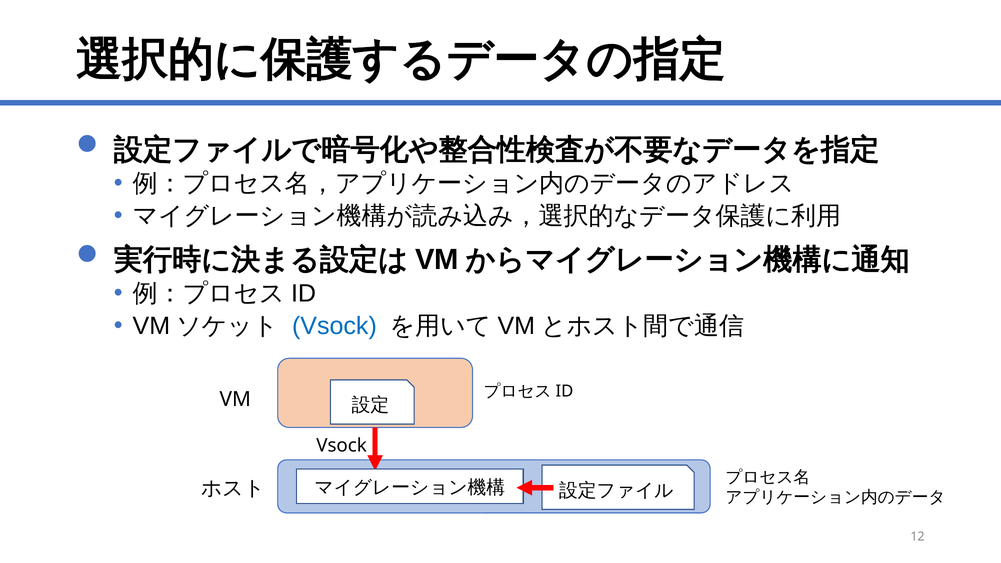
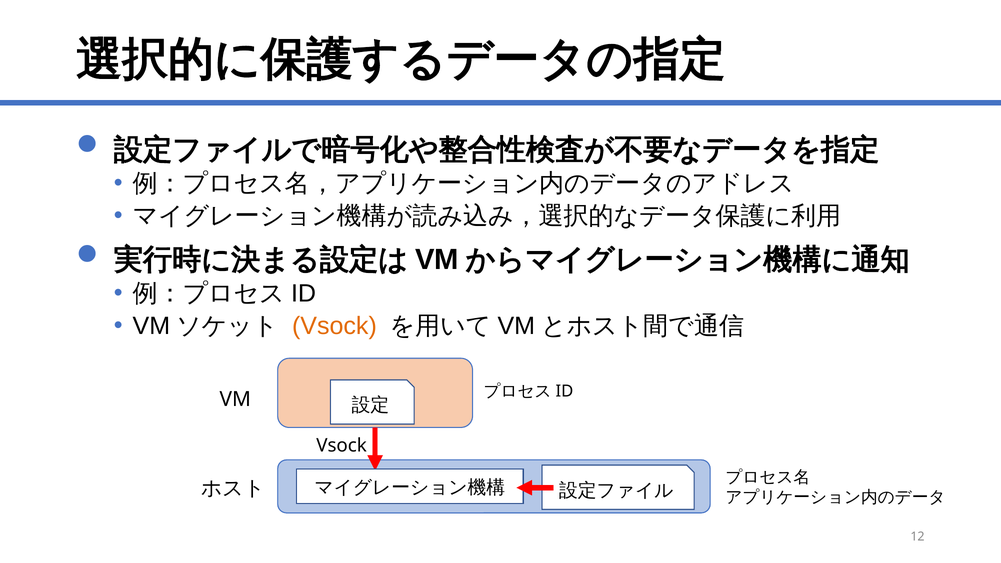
Vsock colour: blue -> orange (334, 326)
